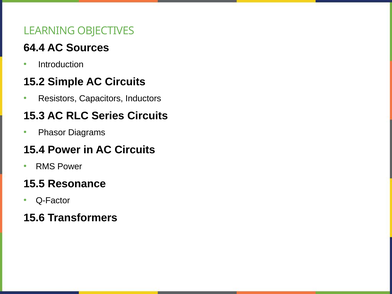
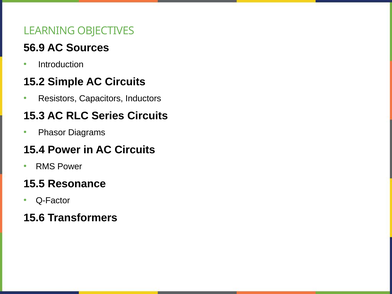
64.4: 64.4 -> 56.9 (34, 48)
